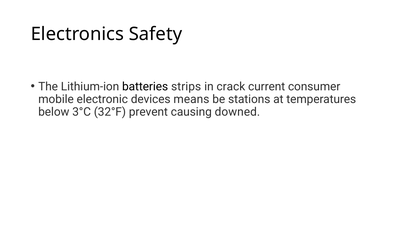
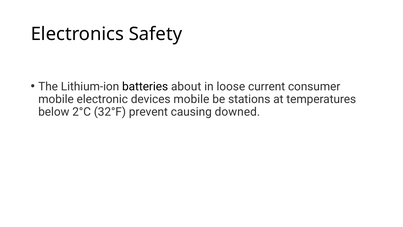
strips: strips -> about (186, 86)
crack: crack -> loose (231, 86)
devices means: means -> mobile (191, 99)
3°C: 3°C -> 2°C (82, 112)
